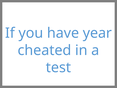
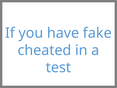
year: year -> fake (97, 33)
